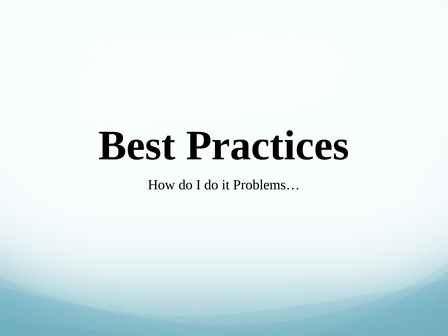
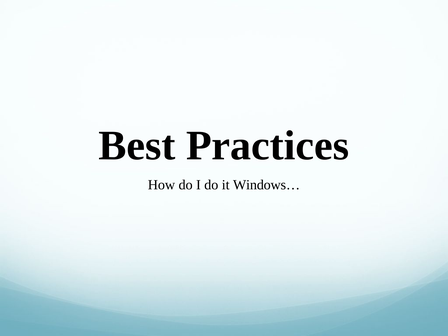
Problems…: Problems… -> Windows… (267, 185)
